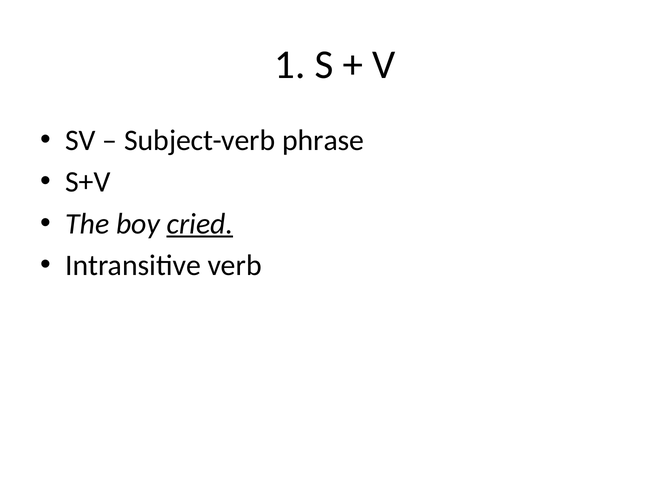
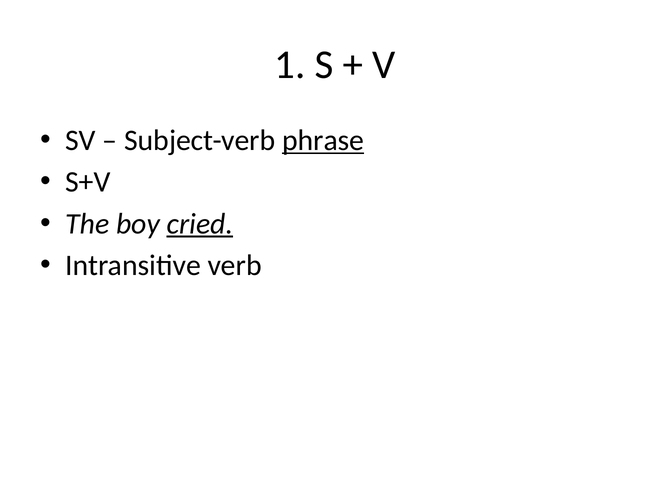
phrase underline: none -> present (323, 141)
